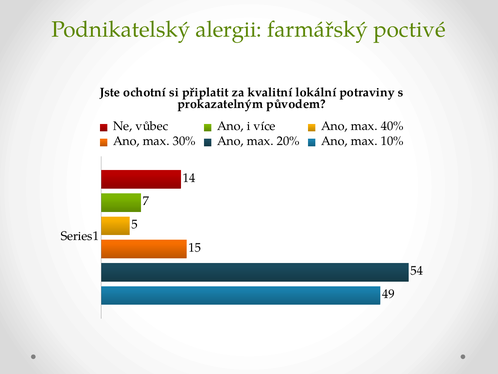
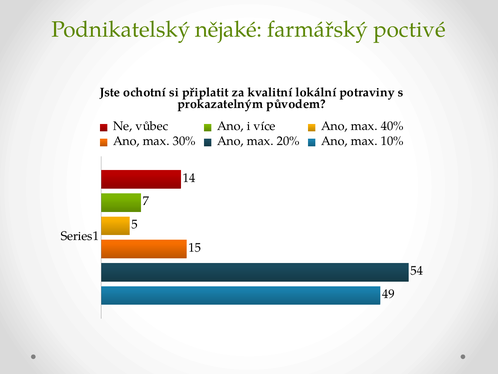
alergii: alergii -> nějaké (229, 29)
